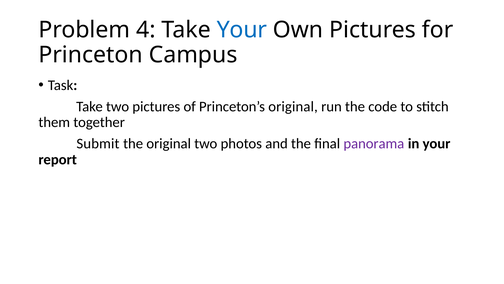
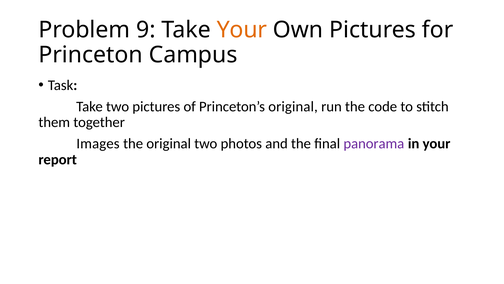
4: 4 -> 9 (146, 30)
Your colour: blue -> orange (242, 30)
Submit: Submit -> Images (98, 143)
